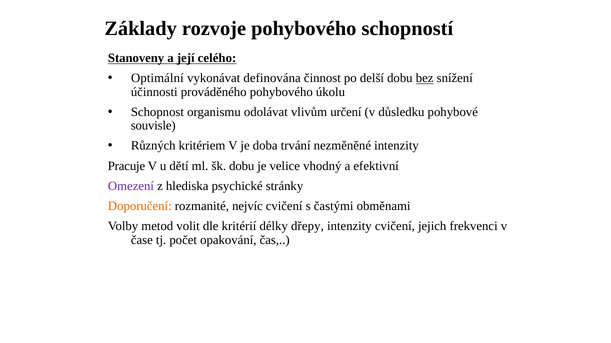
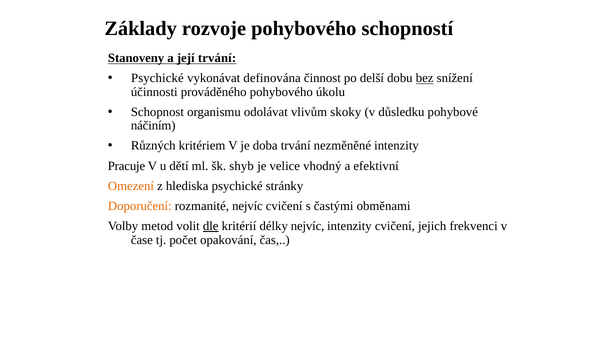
její celého: celého -> trvání (217, 58)
Optimální: Optimální -> Psychické (157, 78)
určení: určení -> skoky (346, 112)
souvisle: souvisle -> náčiním (153, 126)
šk dobu: dobu -> shyb (242, 166)
Omezení colour: purple -> orange (131, 186)
dle underline: none -> present (211, 227)
délky dřepy: dřepy -> nejvíc (308, 227)
